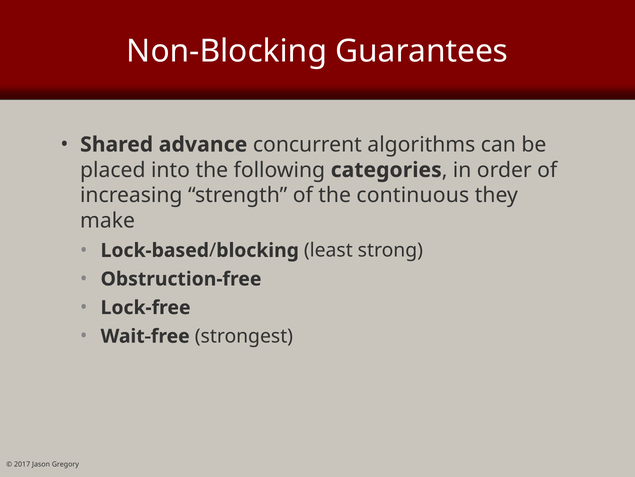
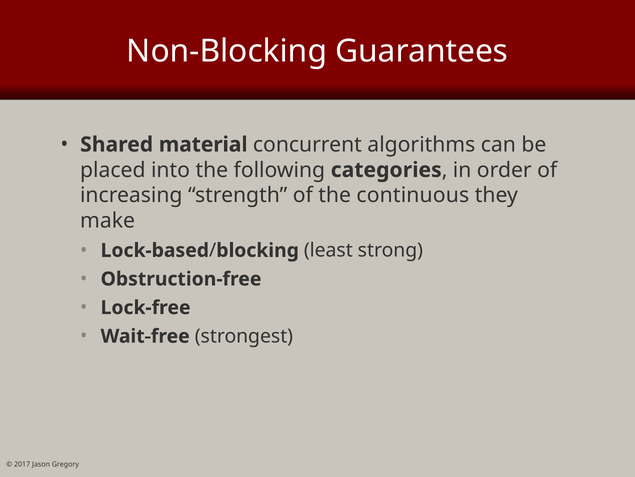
advance: advance -> material (203, 144)
